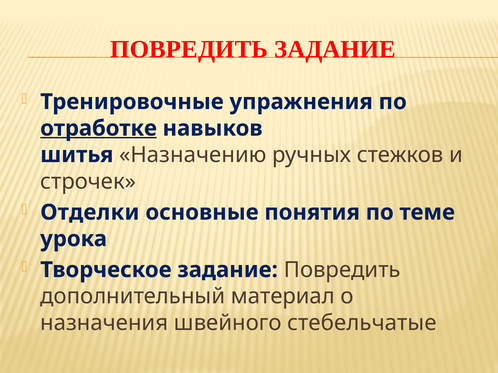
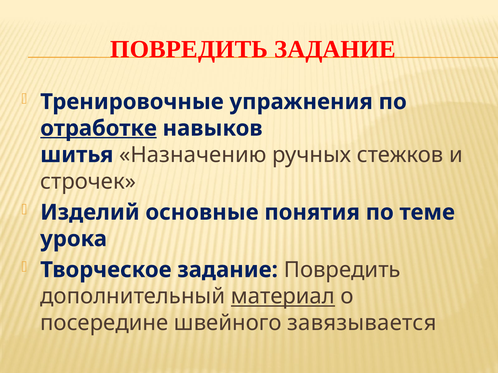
Отделки: Отделки -> Изделий (90, 213)
материал underline: none -> present (283, 297)
назначения: назначения -> посередине (104, 323)
стебельчатые: стебельчатые -> завязывается (362, 323)
